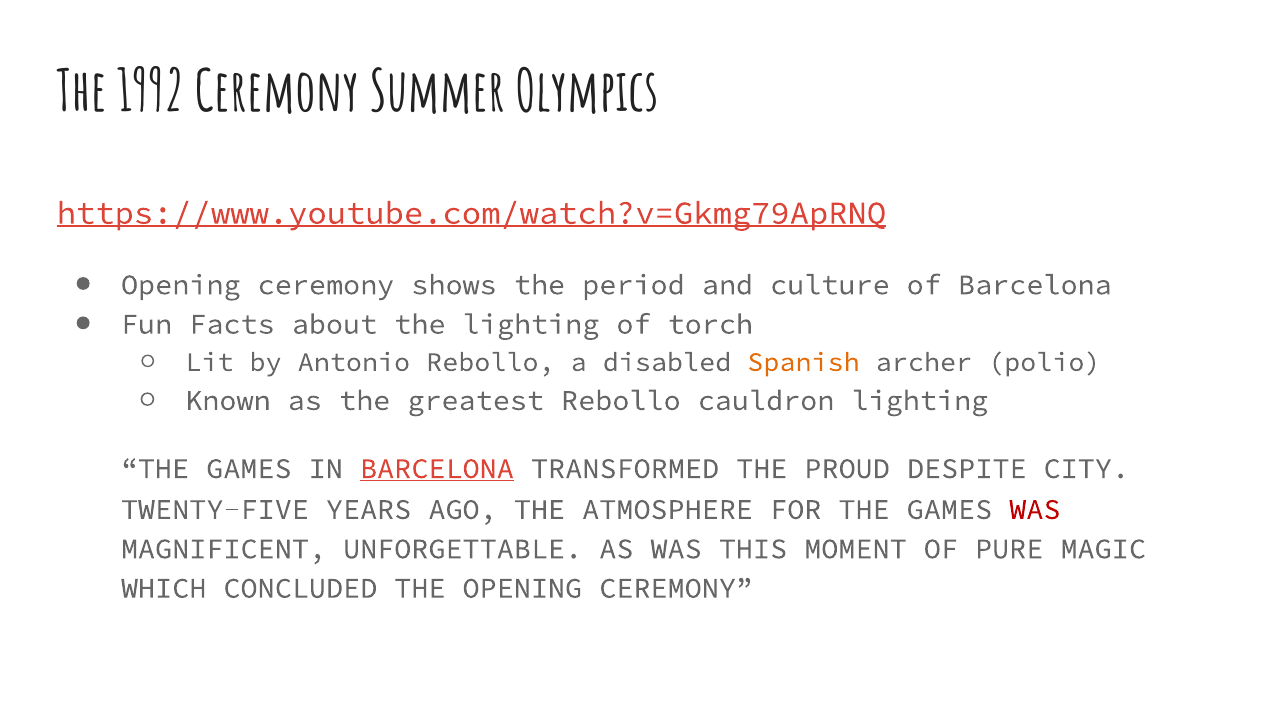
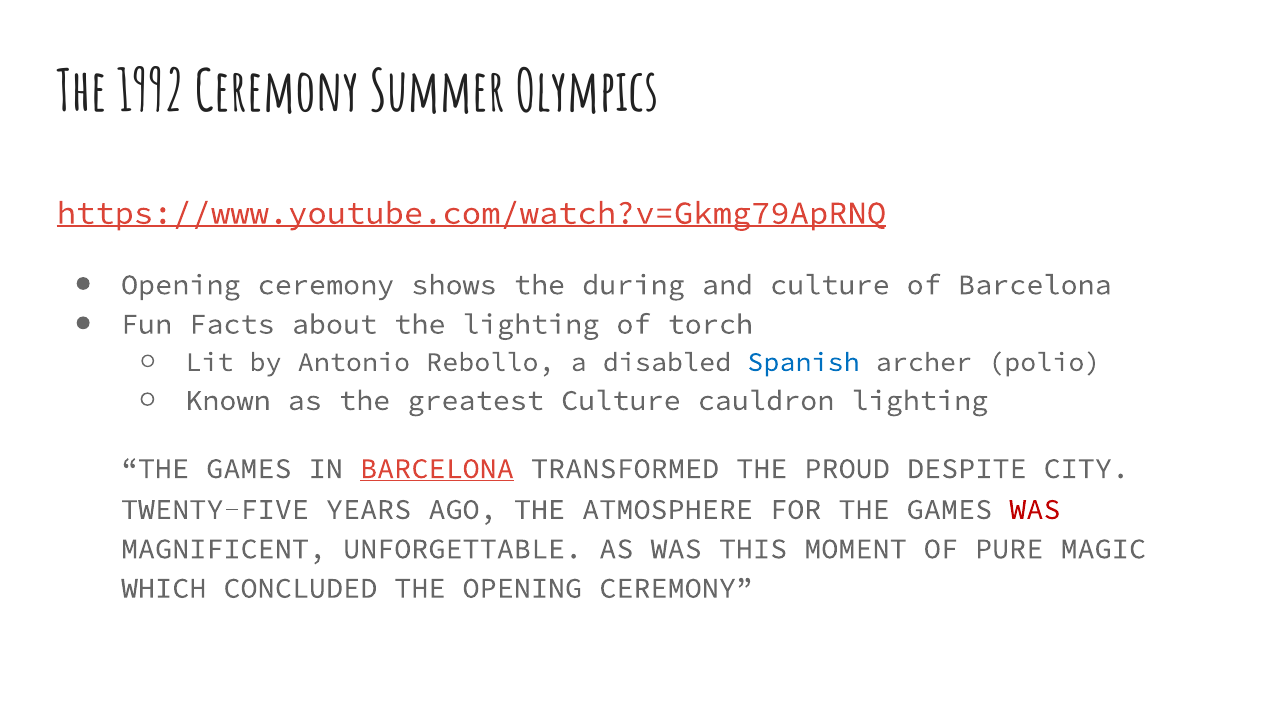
period: period -> during (633, 285)
Spanish colour: orange -> blue (803, 362)
greatest Rebollo: Rebollo -> Culture (621, 401)
